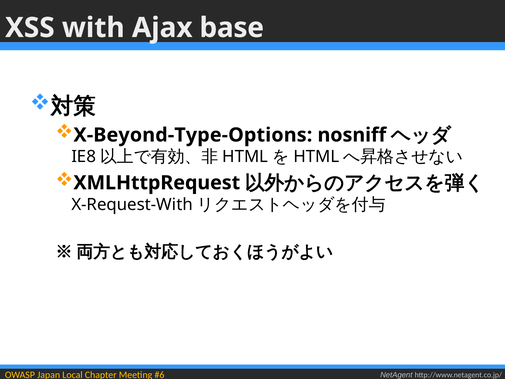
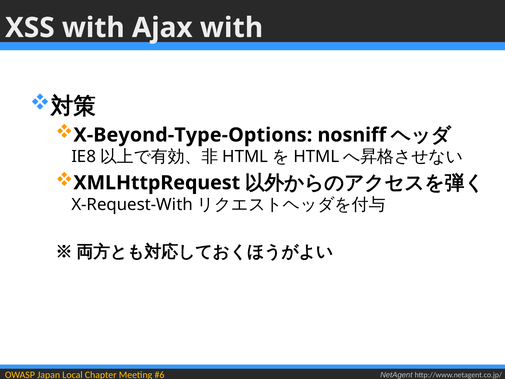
Ajax base: base -> with (232, 28)
